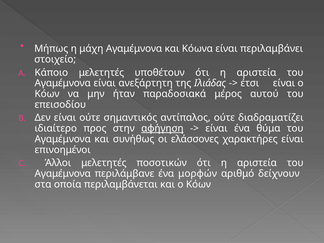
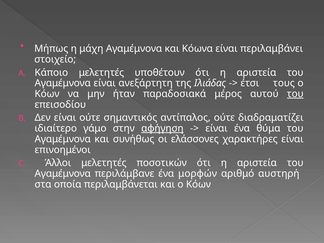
έτσι είναι: είναι -> τους (284, 83)
του underline: none -> present (295, 94)
προς: προς -> γάμο (95, 128)
δείχνουν: δείχνουν -> αυστηρή (279, 174)
